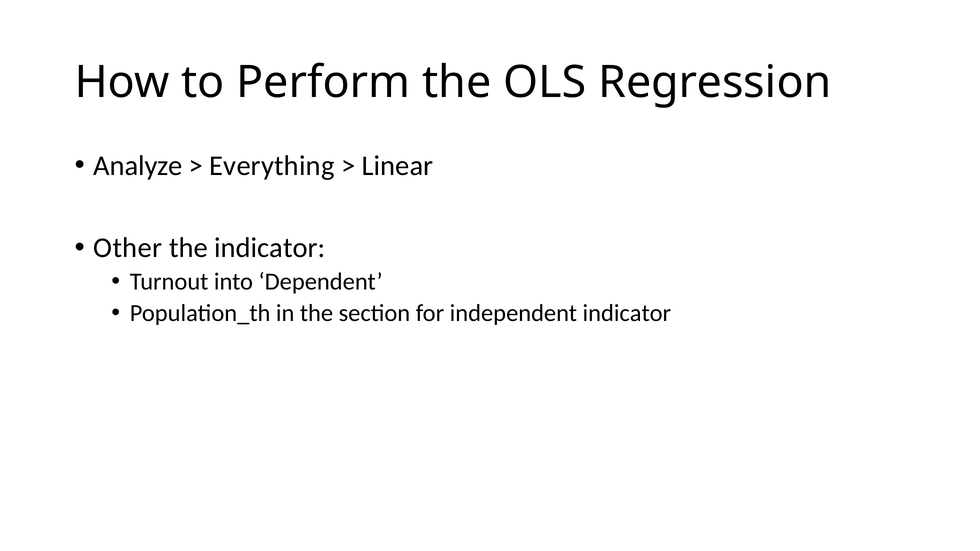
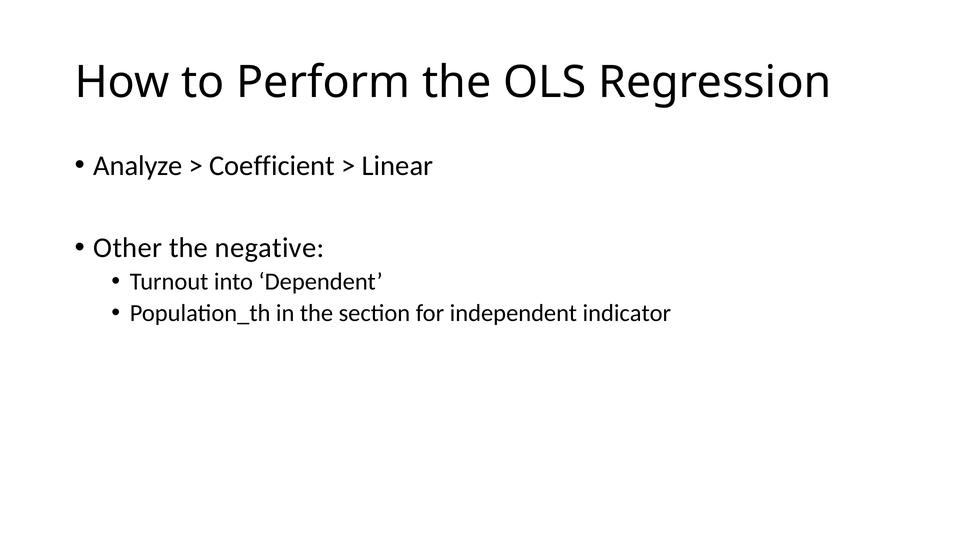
Everything: Everything -> Coefficient (272, 166)
the indicator: indicator -> negative (270, 248)
